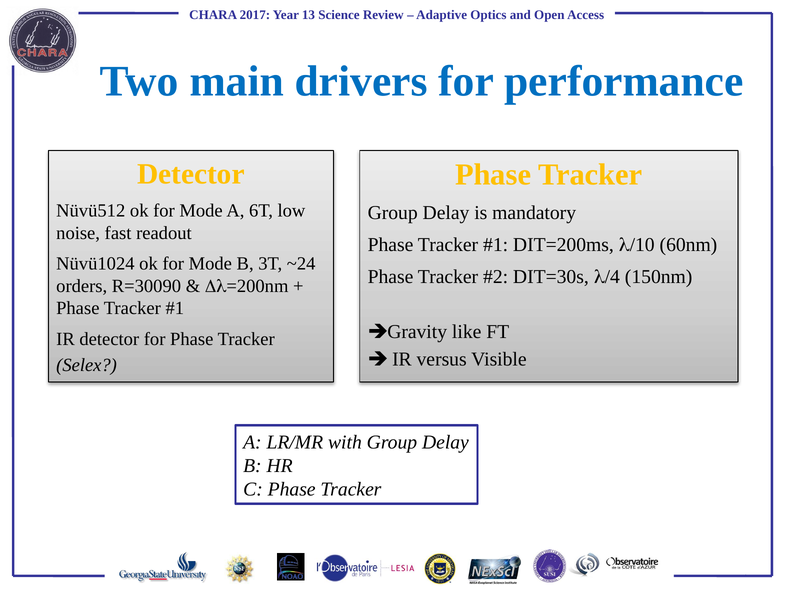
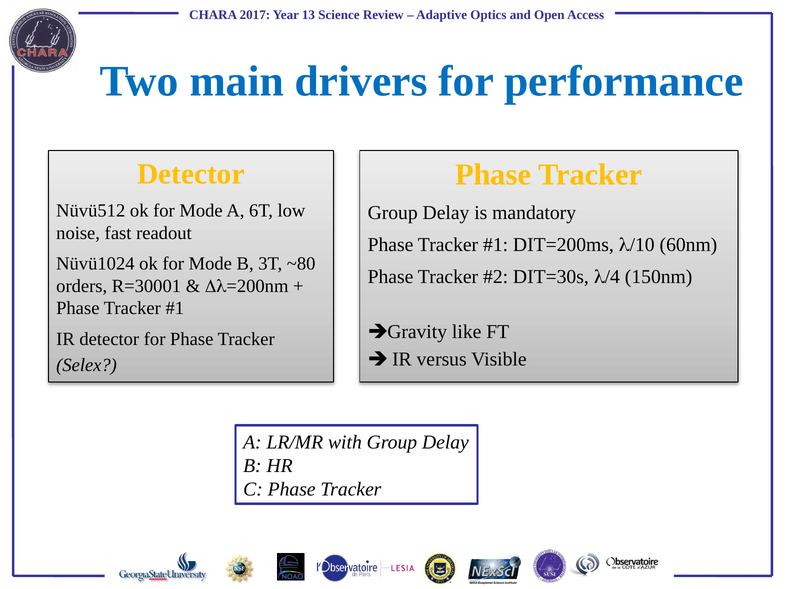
~24: ~24 -> ~80 (301, 264)
R=30090: R=30090 -> R=30001 (146, 286)
